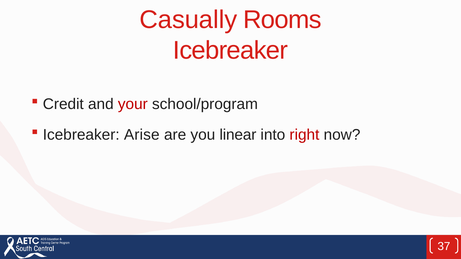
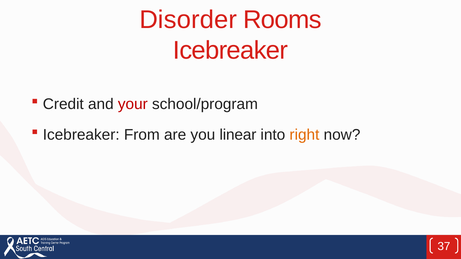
Casually: Casually -> Disorder (188, 20)
Arise: Arise -> From (142, 135)
right colour: red -> orange (304, 135)
